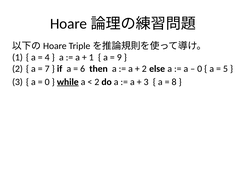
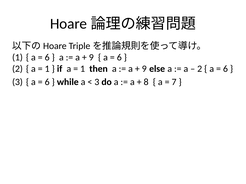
4: 4 -> 6 (47, 58)
1: 1 -> 9 (91, 58)
9: 9 -> 6 (119, 58)
7: 7 -> 1 (47, 69)
6: 6 -> 1 (83, 69)
2: 2 -> 9 (144, 69)
0: 0 -> 2 (200, 69)
5: 5 -> 6 (225, 69)
0: 0 -> 6 (47, 82)
while underline: present -> none (68, 82)
2: 2 -> 3 (97, 82)
3: 3 -> 8 (146, 82)
8: 8 -> 7 (174, 82)
